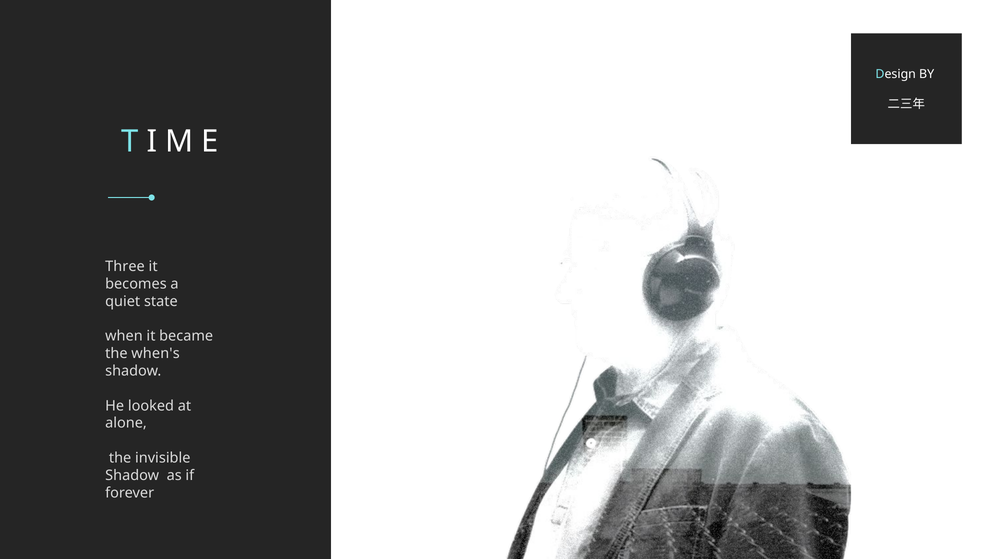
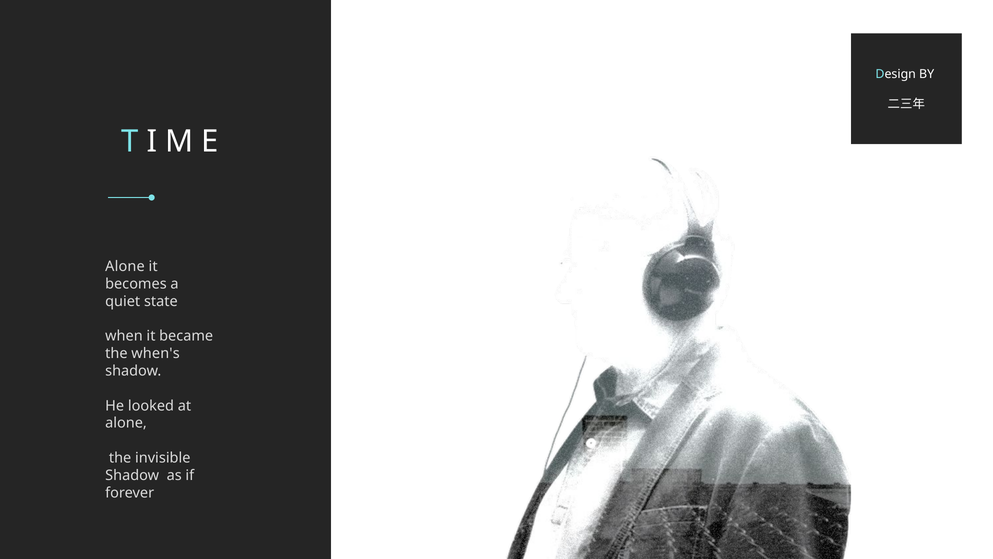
Three: Three -> Alone (125, 266)
